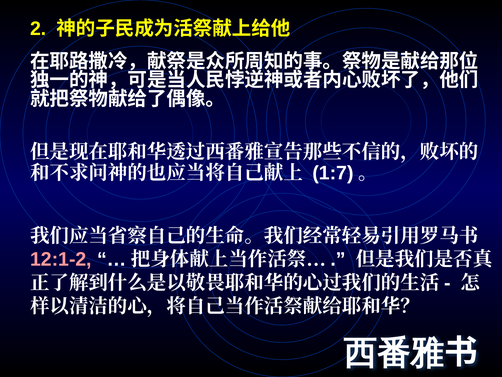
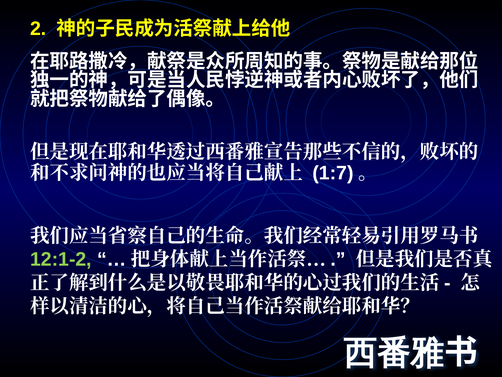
12:1-2 colour: pink -> light green (61, 259)
